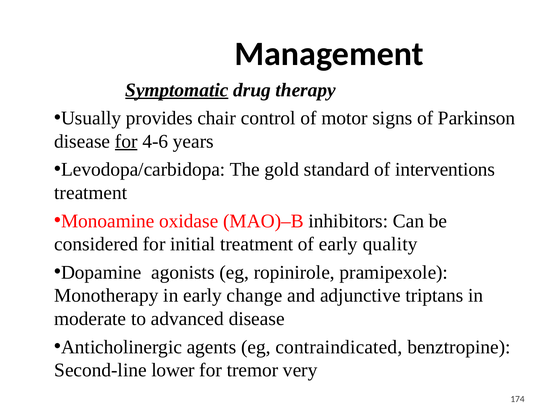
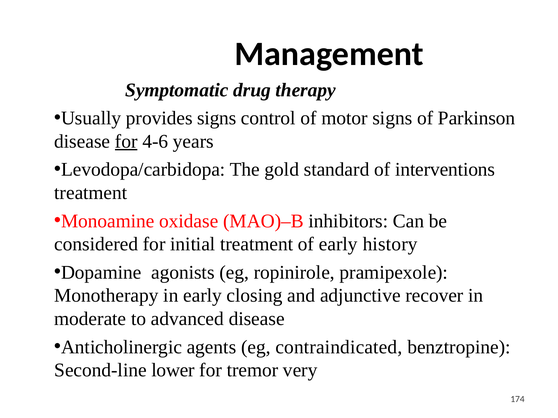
Symptomatic underline: present -> none (177, 90)
provides chair: chair -> signs (217, 118)
quality: quality -> history (390, 244)
change: change -> closing (255, 296)
triptans: triptans -> recover (434, 296)
